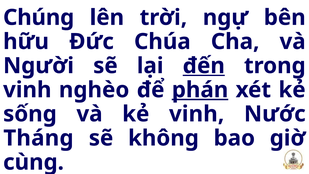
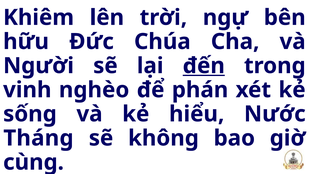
Chúng: Chúng -> Khiêm (39, 17)
phán underline: present -> none (200, 90)
kẻ vinh: vinh -> hiểu (197, 114)
